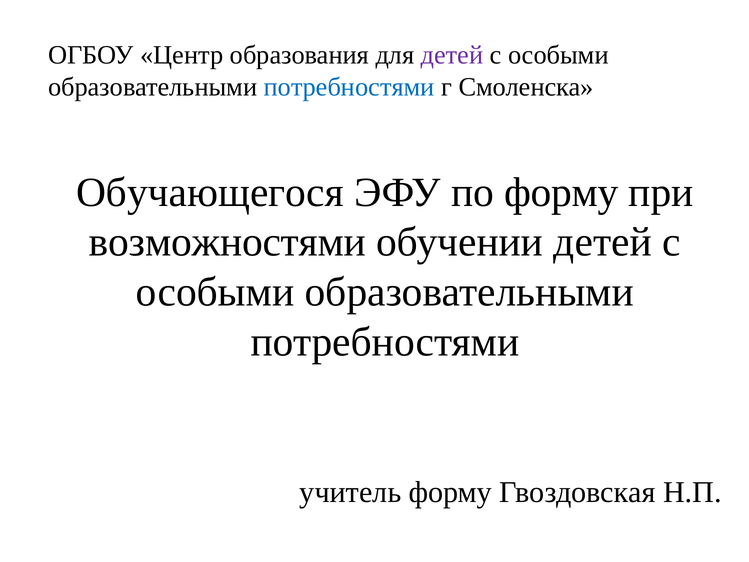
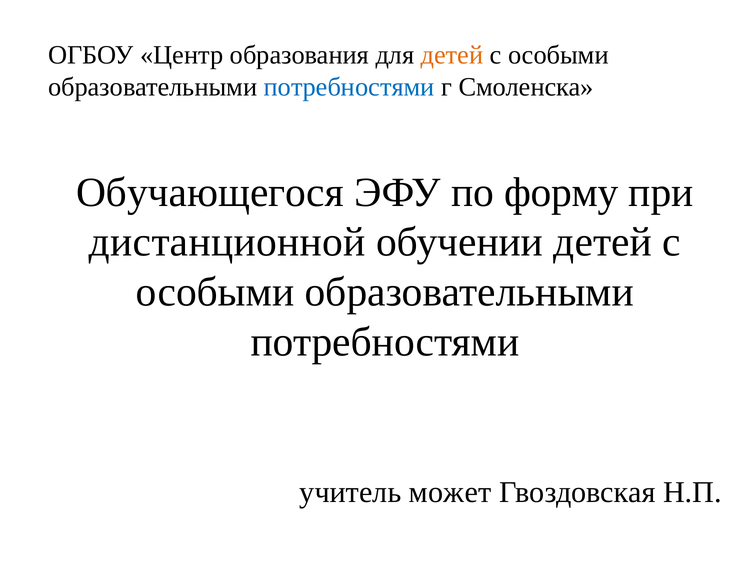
детей colour: purple -> orange (452, 55)
возможностями: возможностями -> дистанционной (227, 242)
учитель форму: форму -> может (450, 492)
